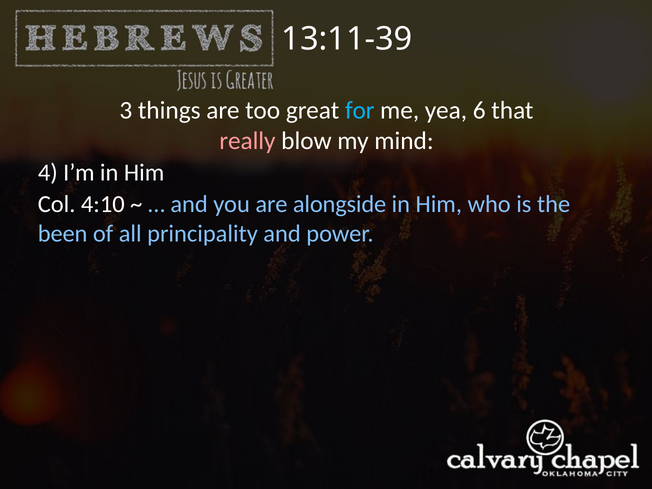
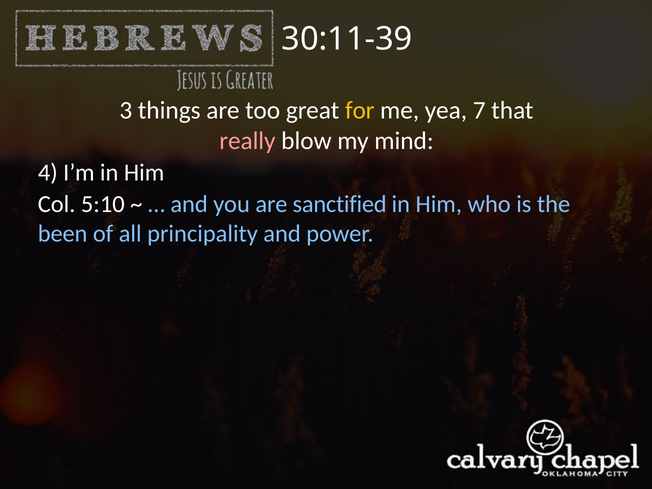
13:11-39: 13:11-39 -> 30:11-39 (347, 39)
for colour: light blue -> yellow (360, 111)
6: 6 -> 7 (479, 111)
4:10: 4:10 -> 5:10 (103, 204)
alongside: alongside -> sanctified (340, 204)
